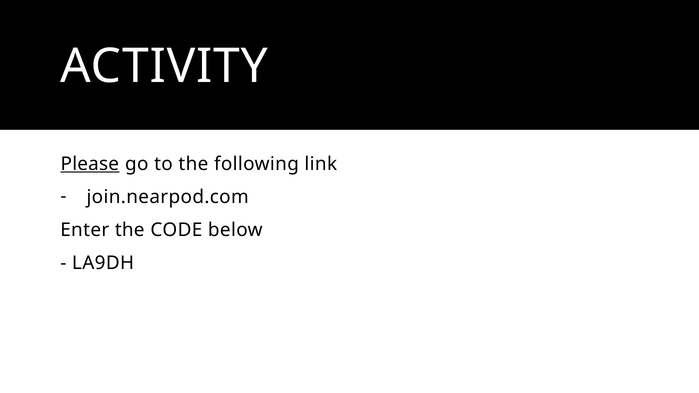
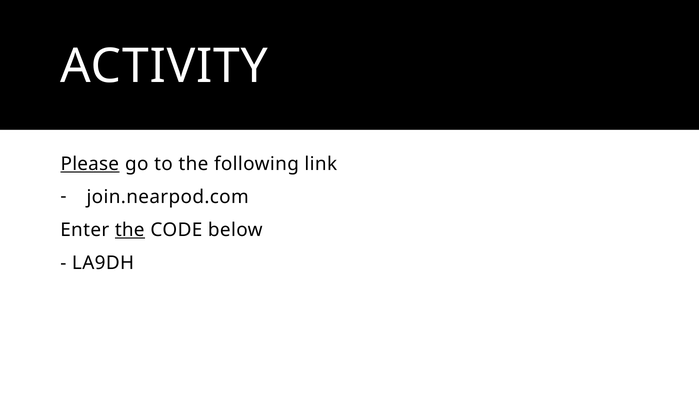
the underline: none -> present (130, 230)
